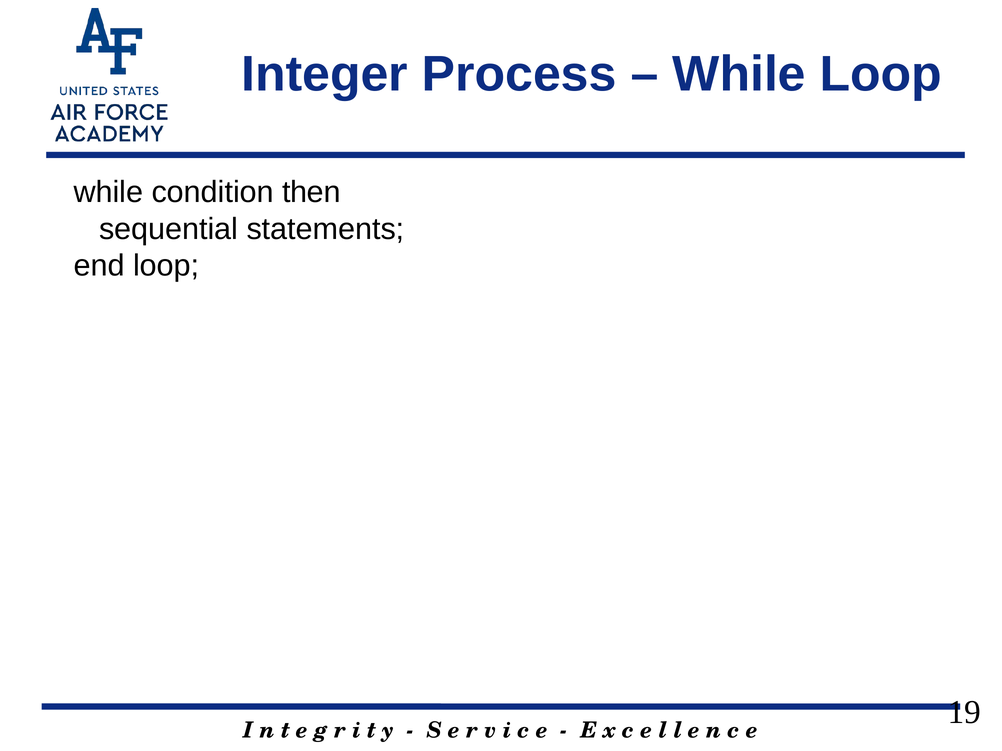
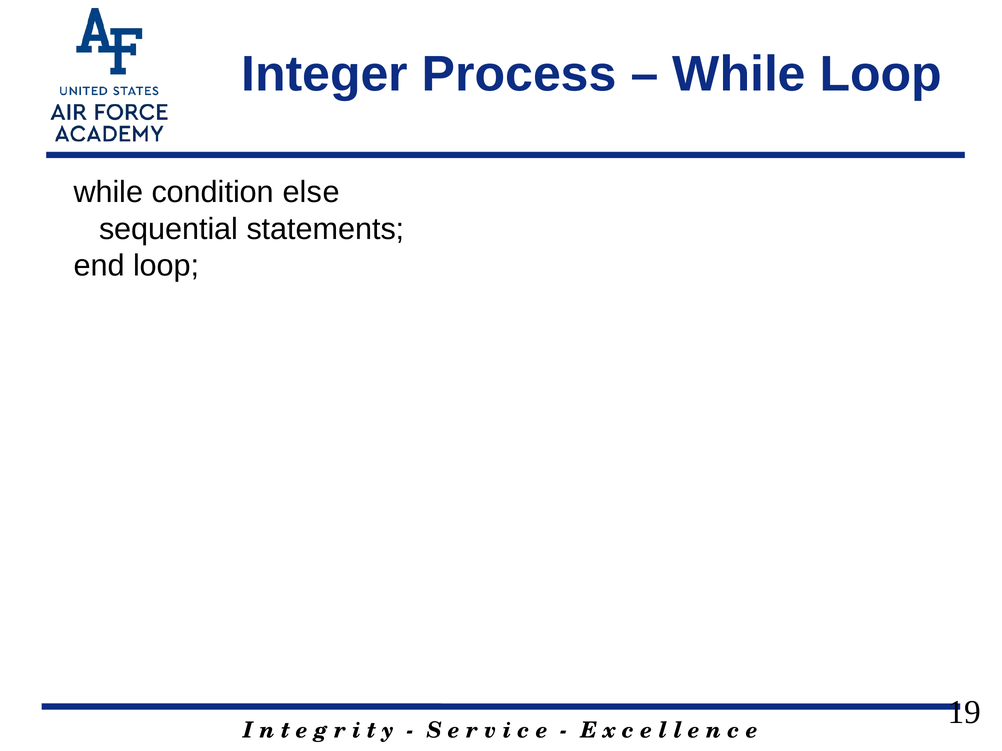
then: then -> else (311, 192)
